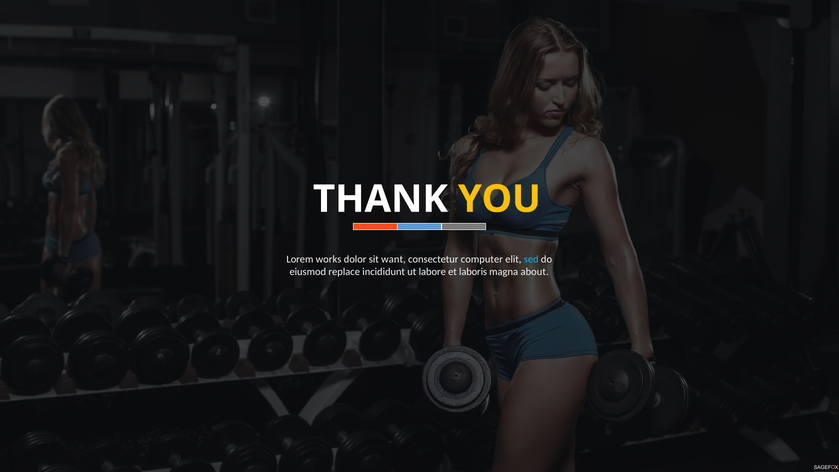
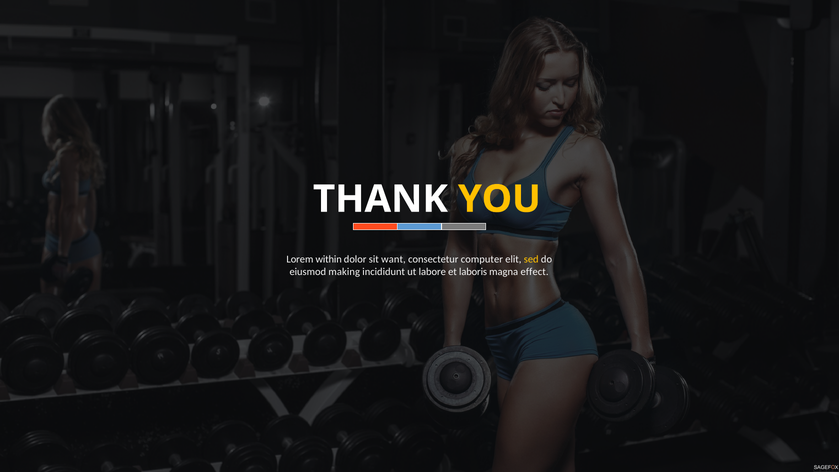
works: works -> within (329, 259)
sed colour: light blue -> yellow (531, 259)
replace: replace -> making (344, 272)
about: about -> effect (535, 272)
